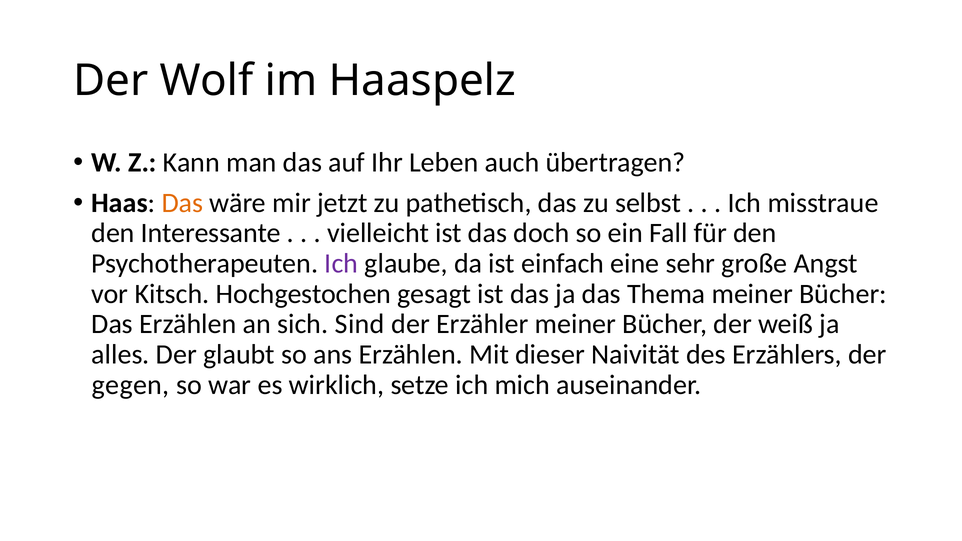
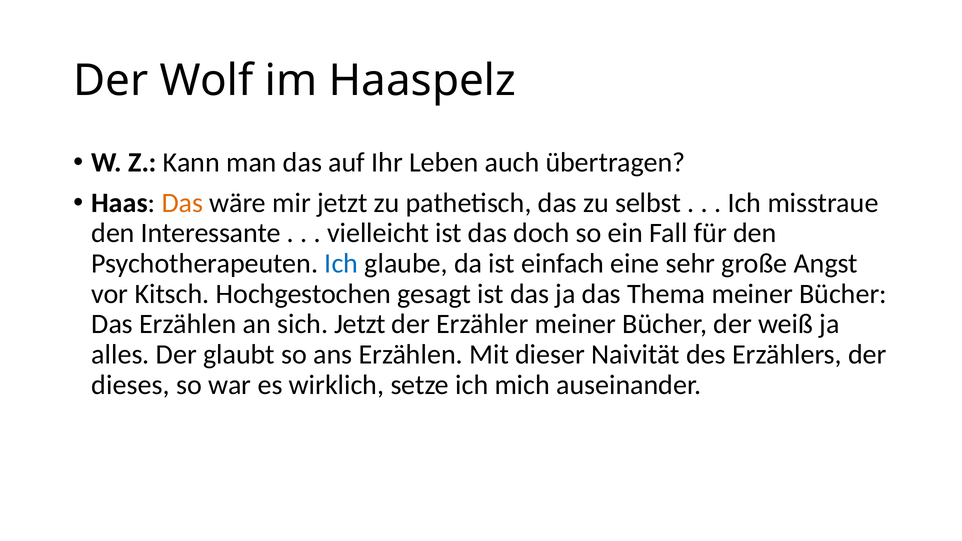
Ich colour: purple -> blue (341, 264)
sich Sind: Sind -> Jetzt (360, 324)
gegen: gegen -> dieses (131, 385)
